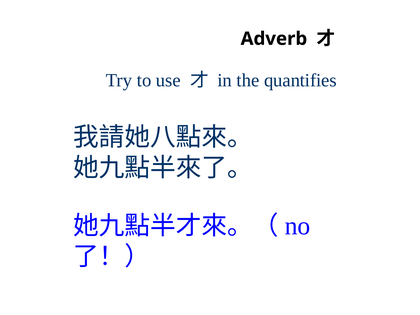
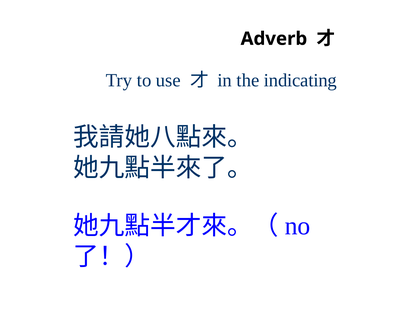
quantifies: quantifies -> indicating (300, 80)
